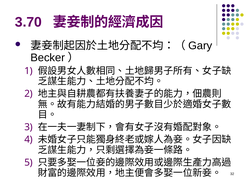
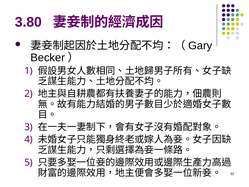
3.70: 3.70 -> 3.80 (28, 22)
